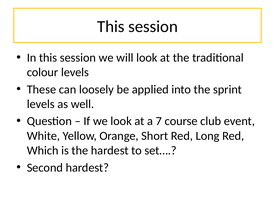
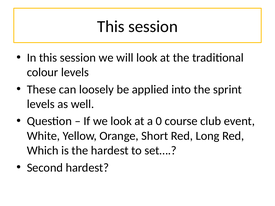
7: 7 -> 0 (159, 121)
